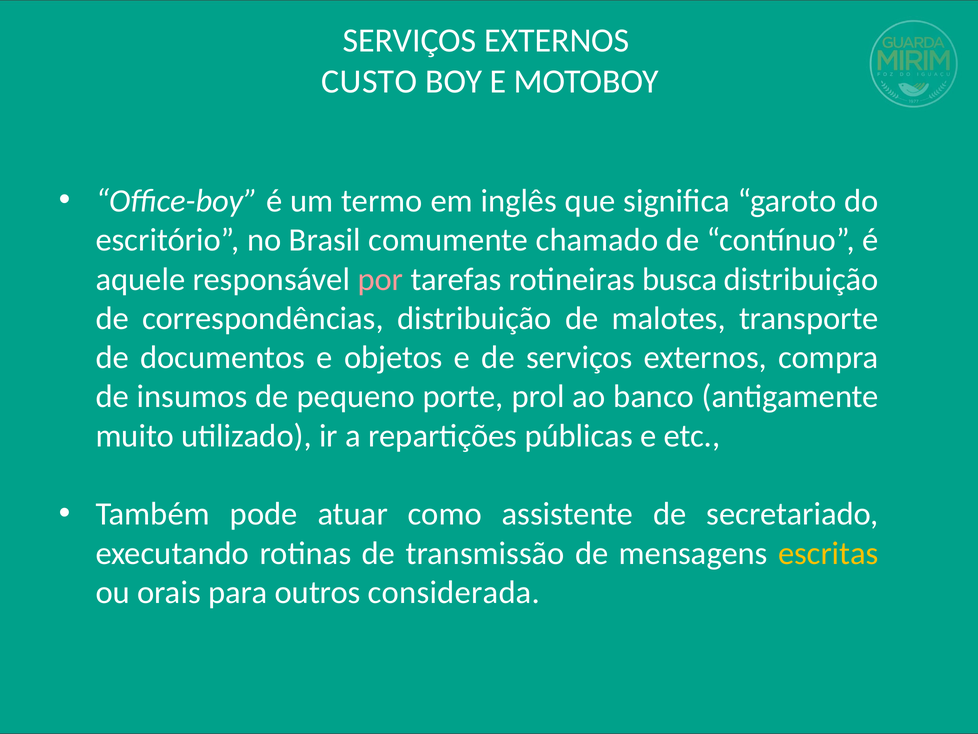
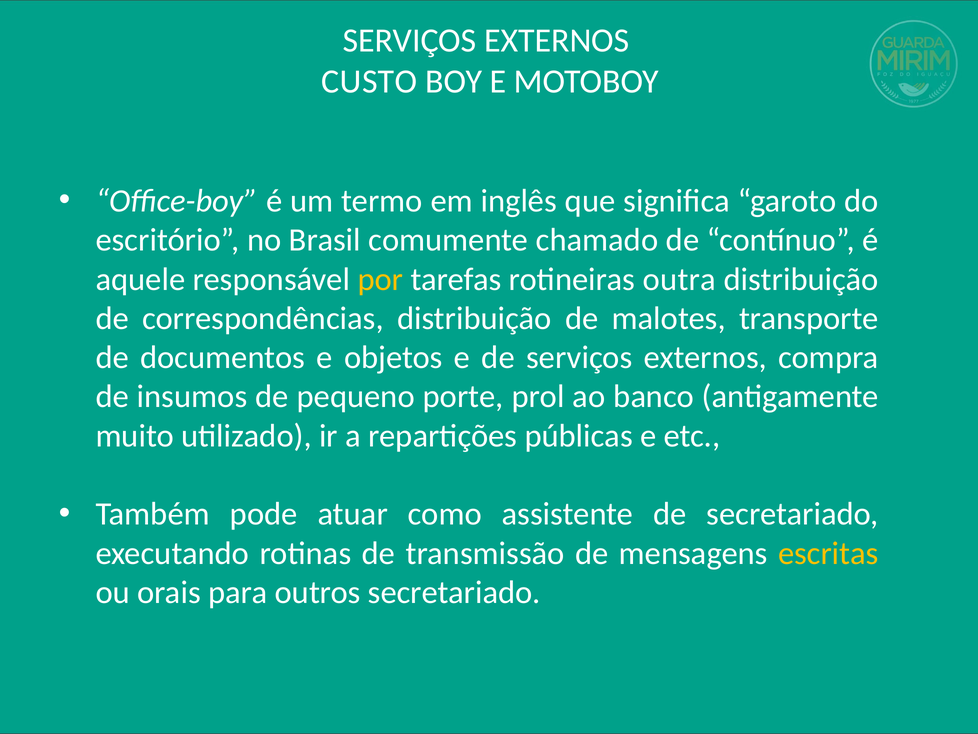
por colour: pink -> yellow (380, 279)
busca: busca -> outra (679, 279)
outros considerada: considerada -> secretariado (454, 592)
